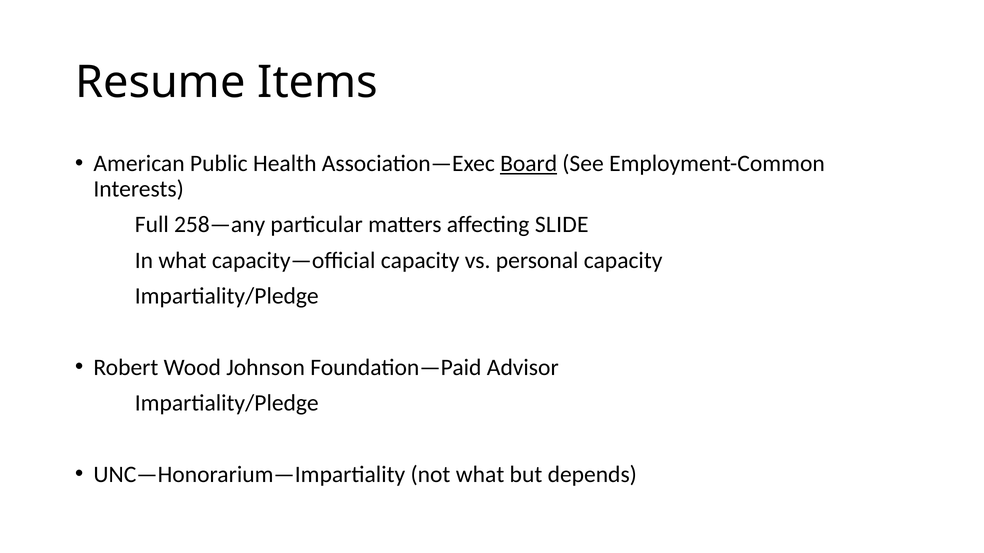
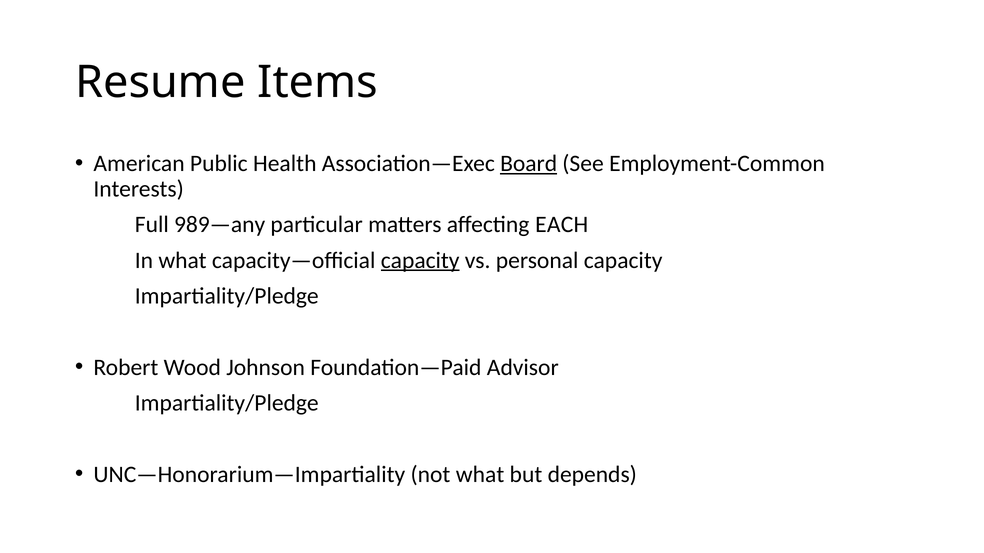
258—any: 258—any -> 989—any (220, 225)
SLIDE: SLIDE -> EACH (562, 225)
capacity underline: none -> present (420, 260)
